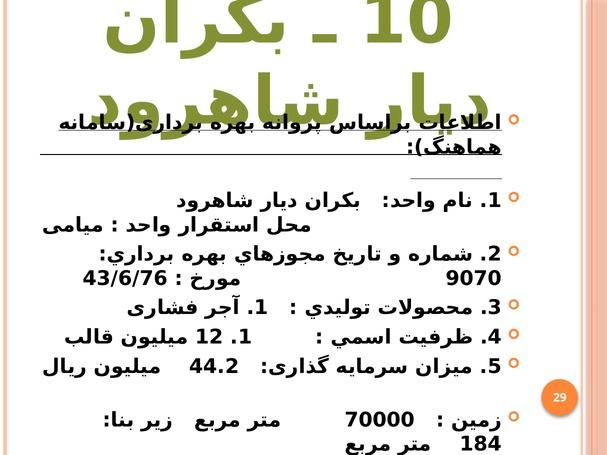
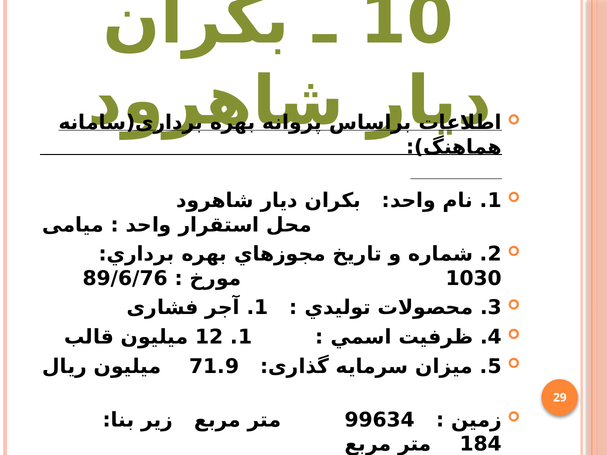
43/6/76: 43/6/76 -> 89/6/76 (125, 279)
9070: 9070 -> 1030 (474, 279)
44.2: 44.2 -> 71.9 (214, 367)
70000: 70000 -> 99634 (380, 420)
